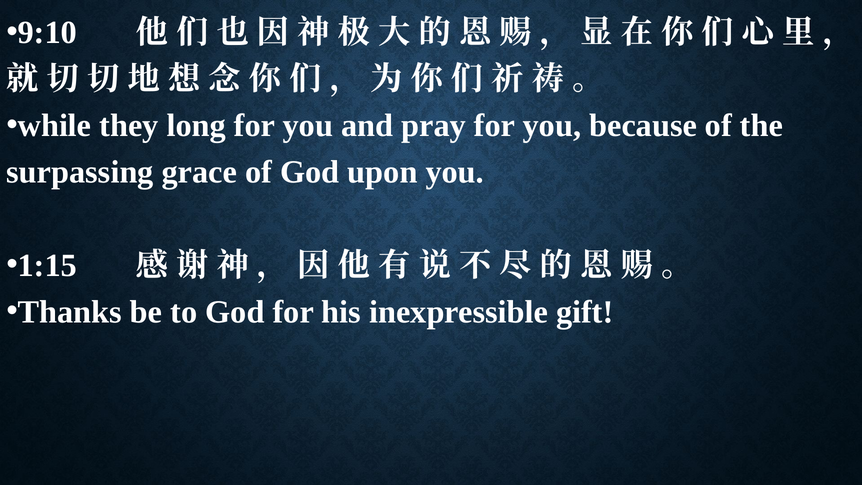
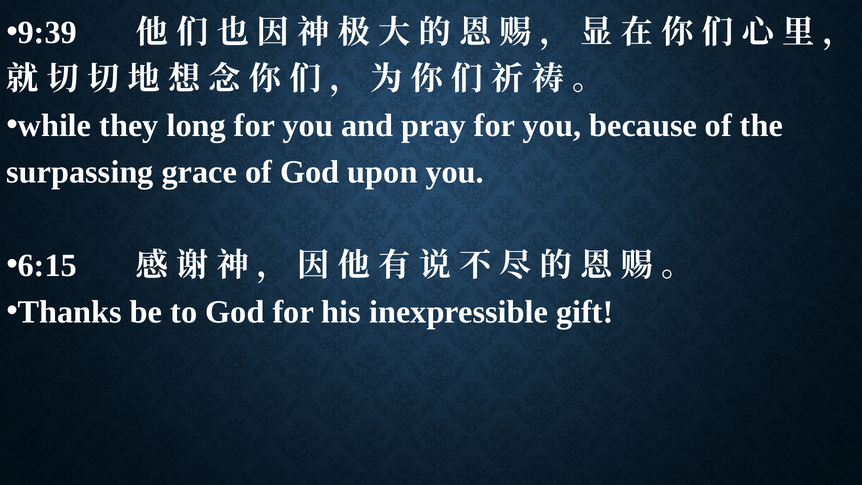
9:10: 9:10 -> 9:39 (47, 33)
1:15: 1:15 -> 6:15 (47, 265)
